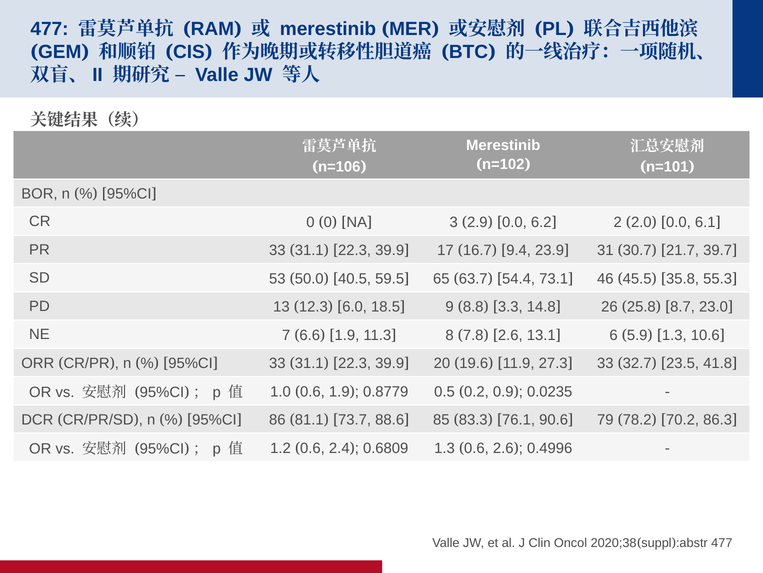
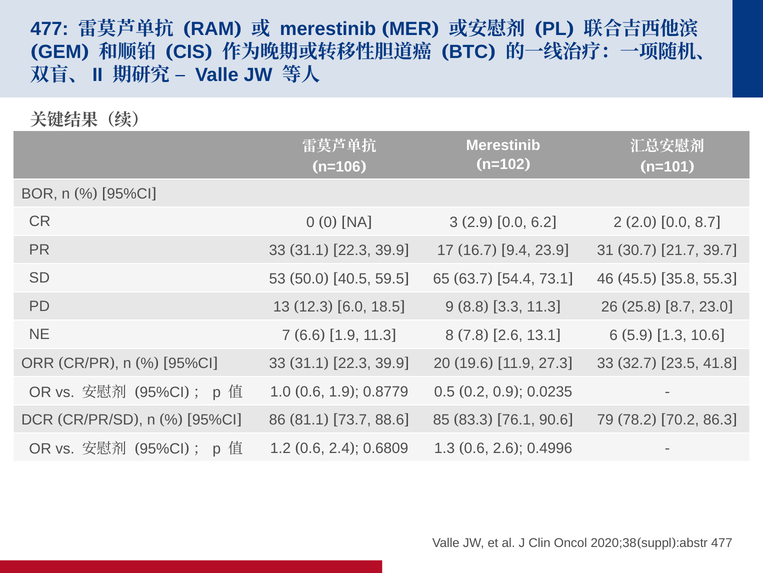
0.0 6.1: 6.1 -> 8.7 (705, 222)
3.3 14.8: 14.8 -> 11.3 (541, 307)
